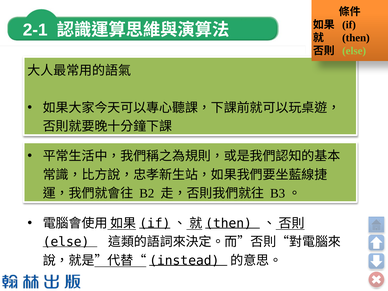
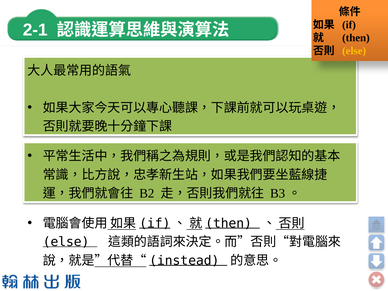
else colour: light green -> yellow (354, 51)
